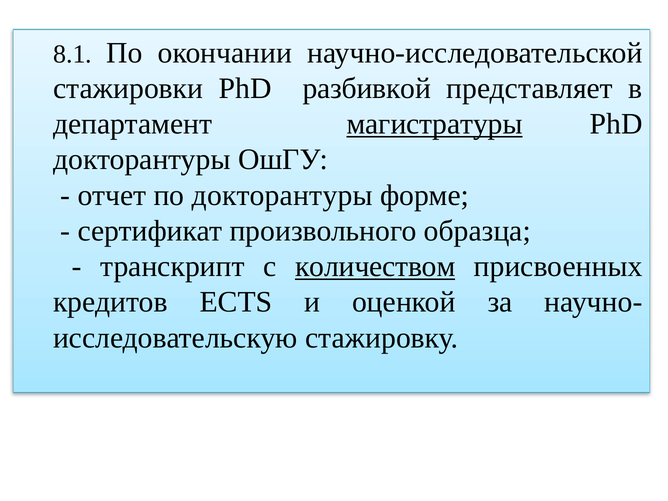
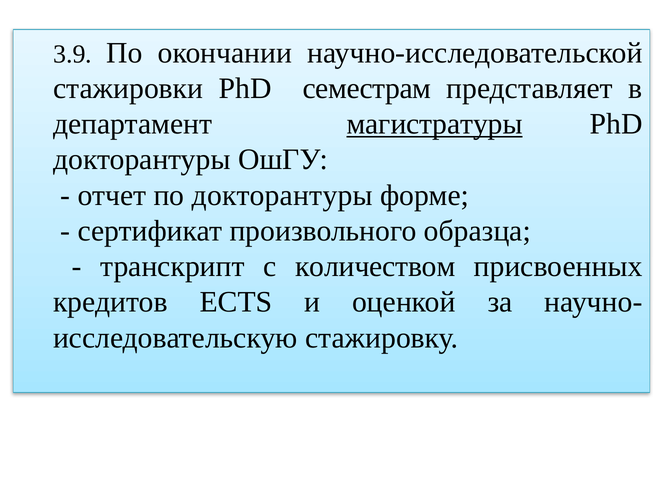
8.1: 8.1 -> 3.9 (73, 54)
разбивкой: разбивкой -> семестрам (367, 88)
количеством underline: present -> none (375, 267)
